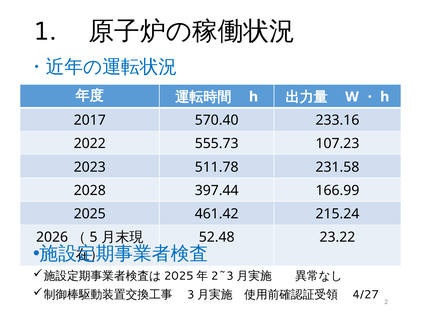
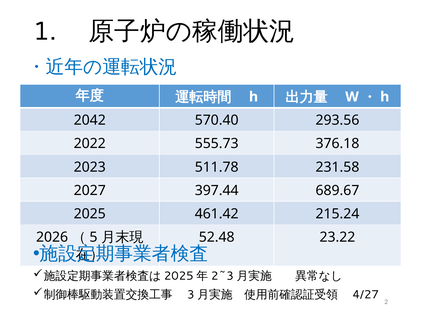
2017: 2017 -> 2042 (90, 120)
233.16: 233.16 -> 293.56 (337, 120)
107.23: 107.23 -> 376.18 (337, 144)
2028: 2028 -> 2027 (90, 190)
166.99: 166.99 -> 689.67 (337, 190)
